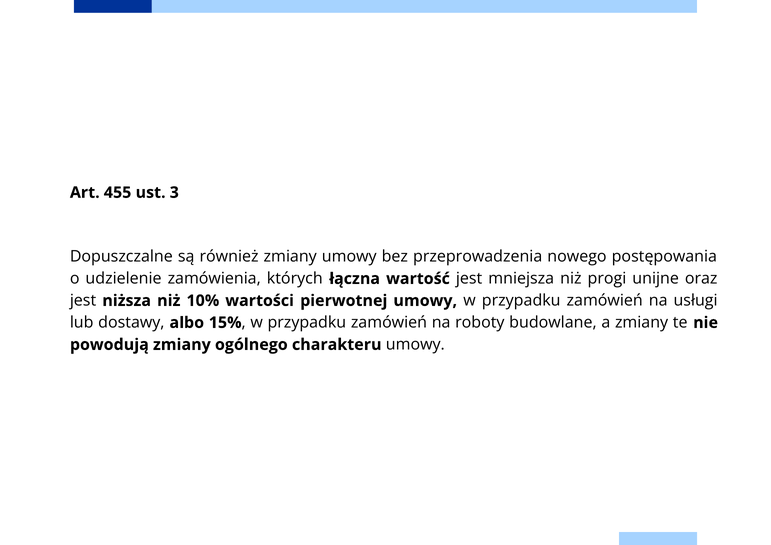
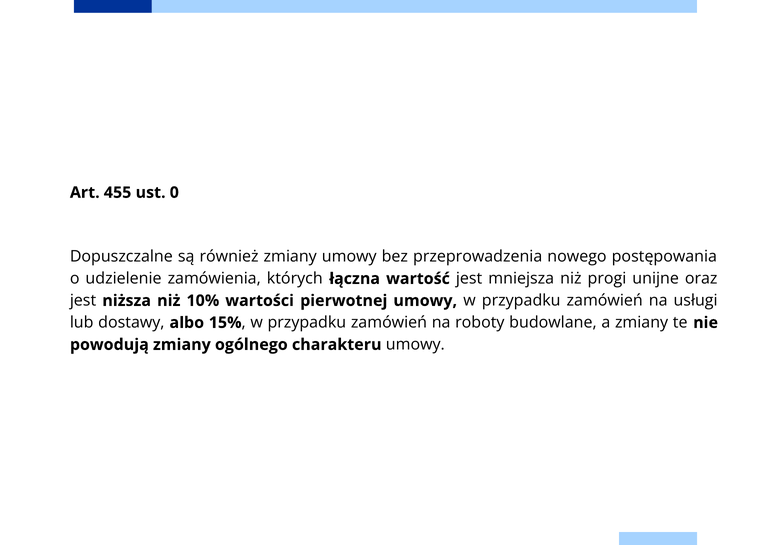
3: 3 -> 0 (174, 193)
